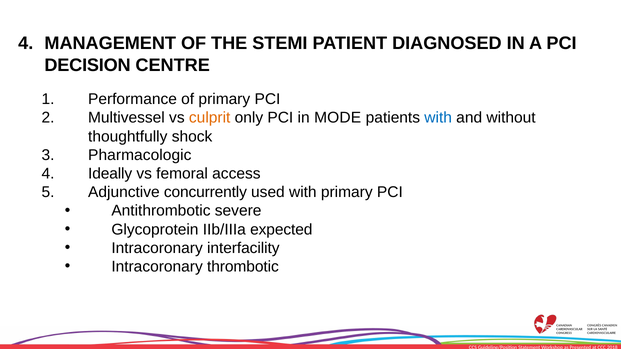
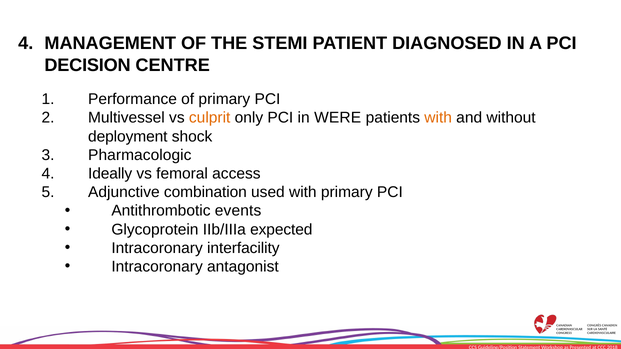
MODE: MODE -> WERE (338, 118)
with colour: blue -> orange (438, 118)
thoughtfully: thoughtfully -> deployment (128, 137)
concurrently: concurrently -> combination (205, 192)
severe: severe -> events (238, 211)
thrombotic: thrombotic -> antagonist (243, 267)
